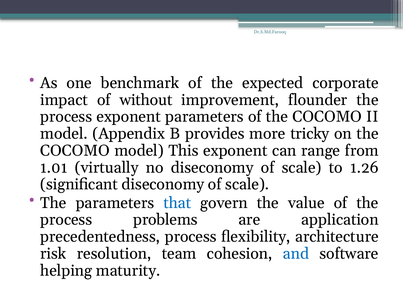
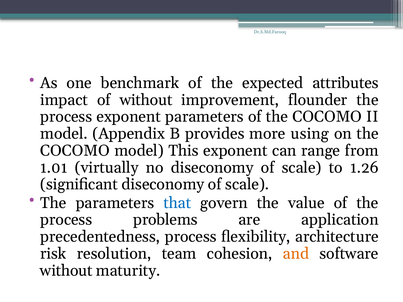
corporate: corporate -> attributes (346, 83)
tricky: tricky -> using (310, 134)
and colour: blue -> orange (296, 254)
helping: helping -> without (66, 271)
